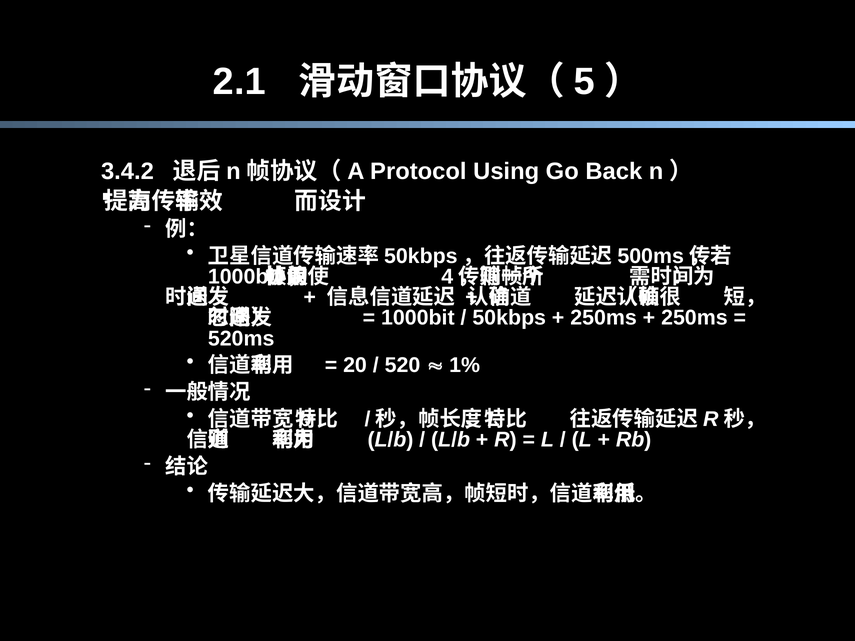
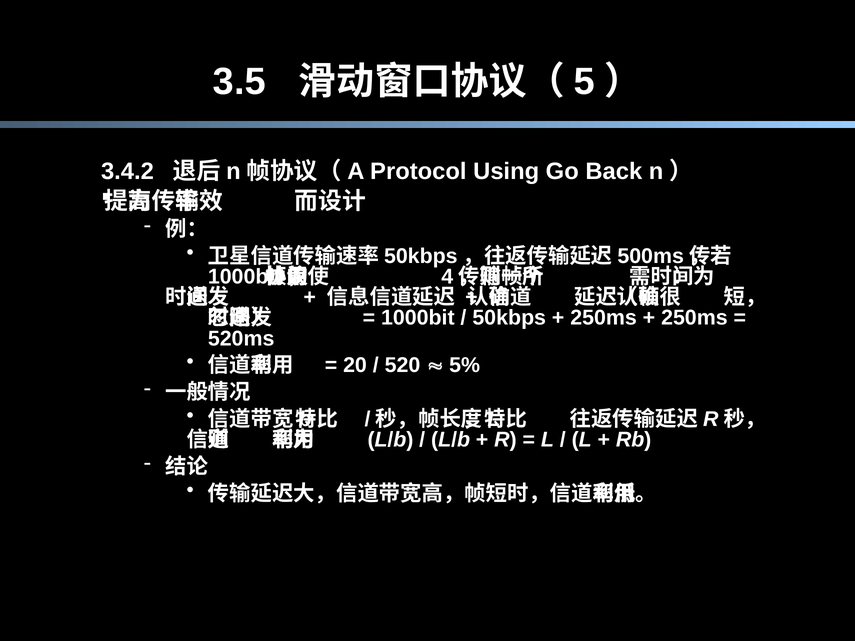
2.1: 2.1 -> 3.5 (239, 82)
1%: 1% -> 5% (465, 366)
